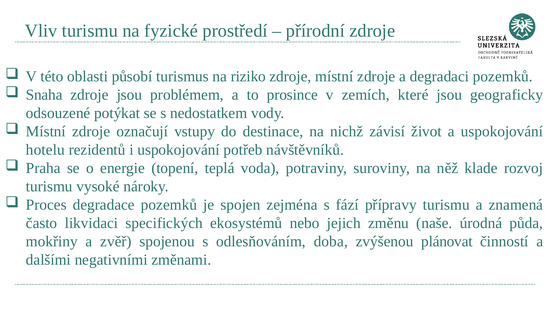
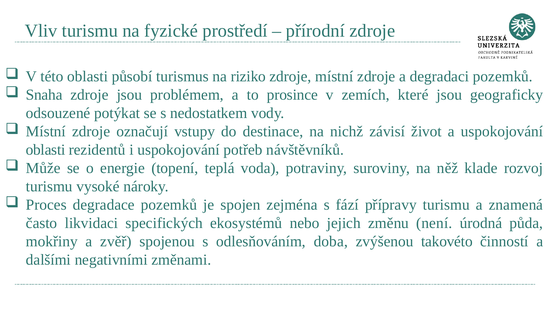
hotelu: hotelu -> oblasti (46, 150)
Praha: Praha -> Může (43, 168)
naše: naše -> není (434, 223)
plánovat: plánovat -> takovéto (447, 241)
